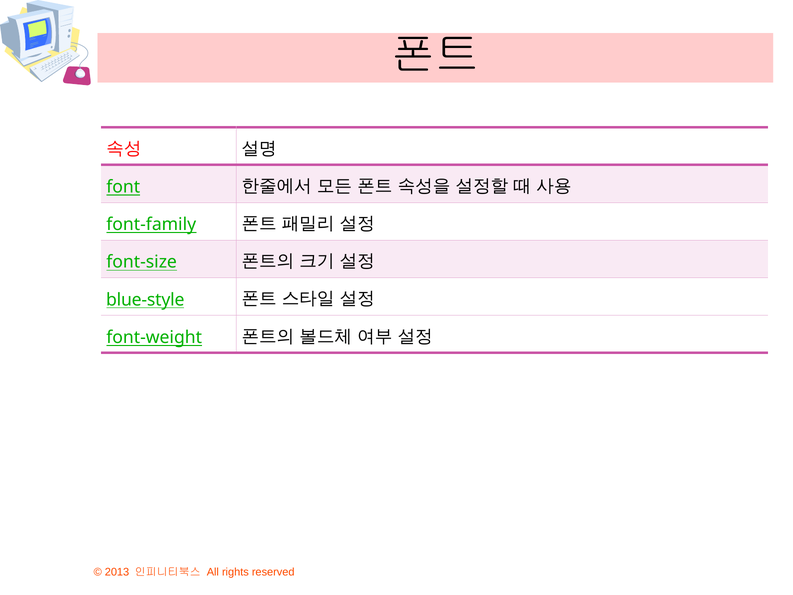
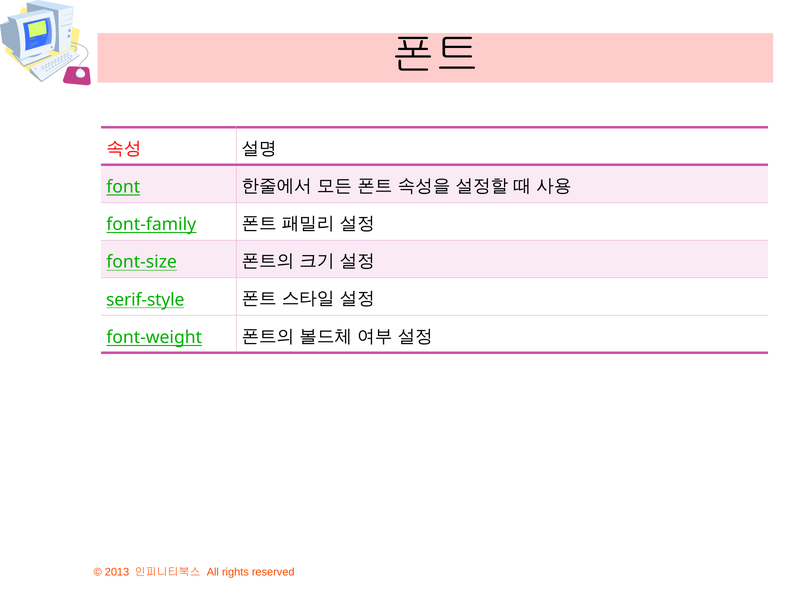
blue-style: blue-style -> serif-style (145, 300)
